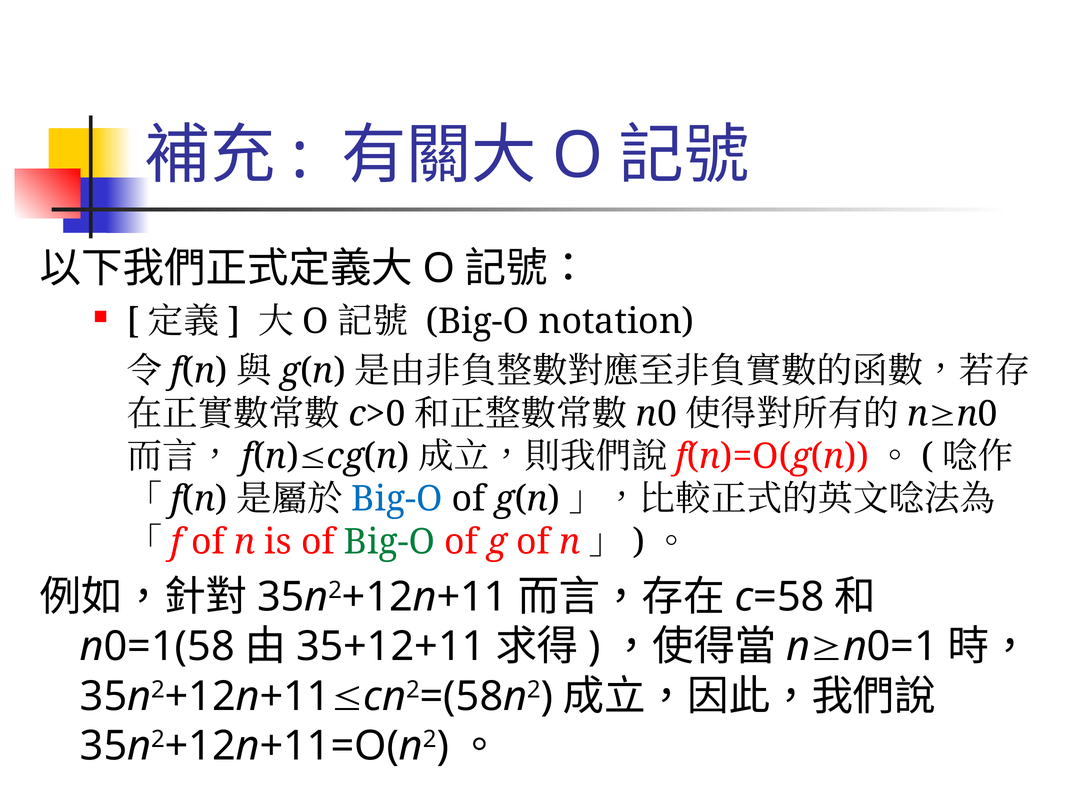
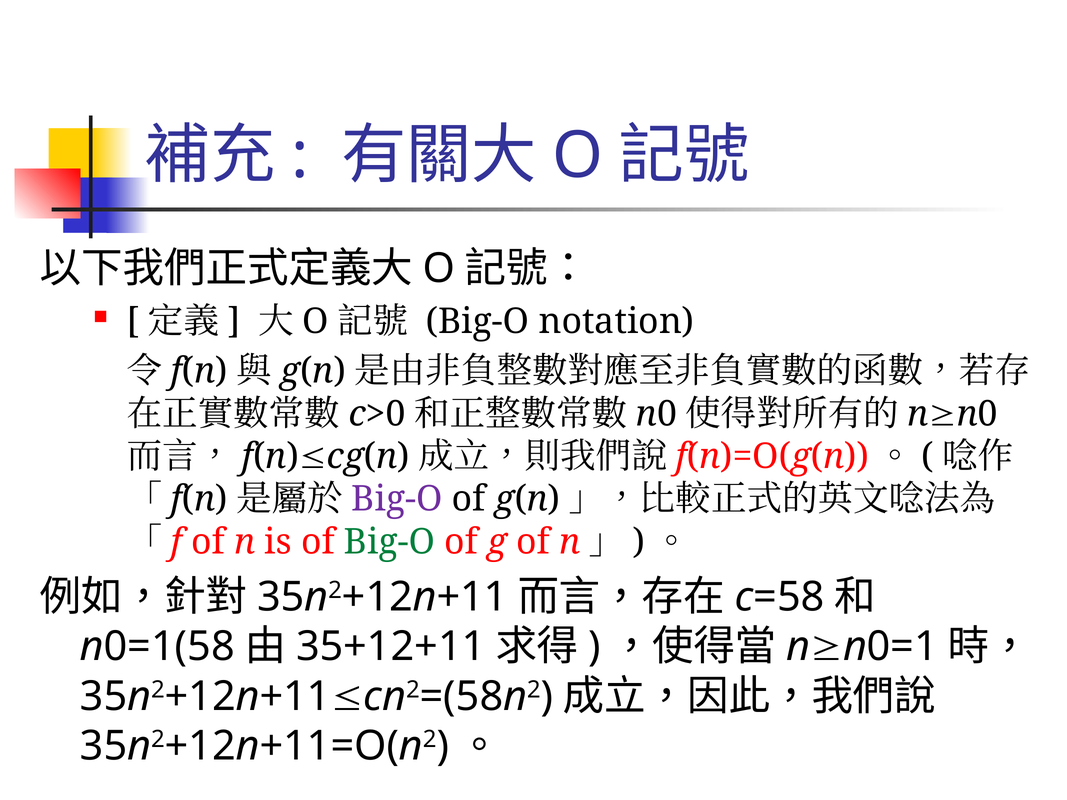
Big-O colour: blue -> purple (397, 499)
